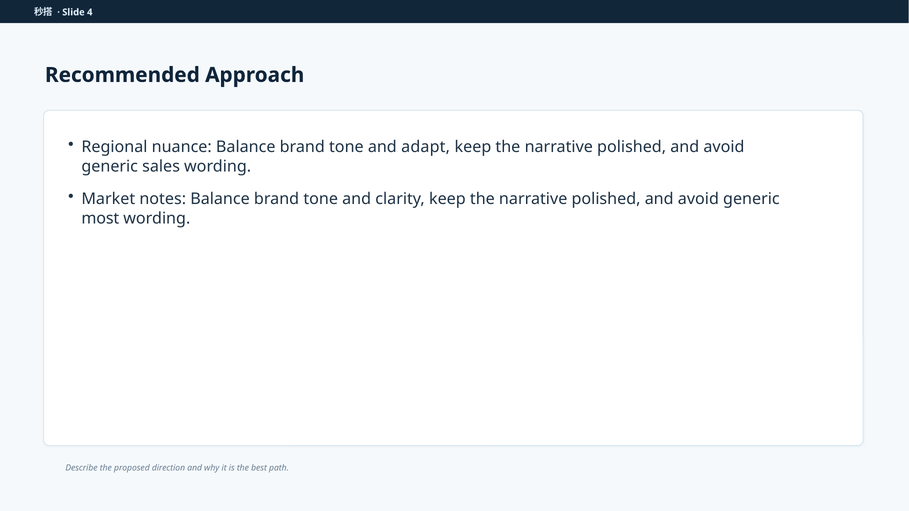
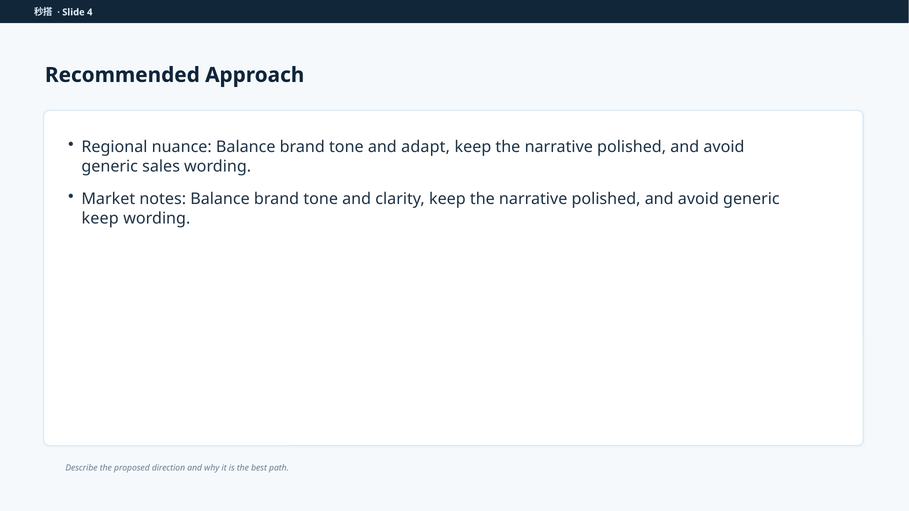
most: most -> keep (100, 218)
